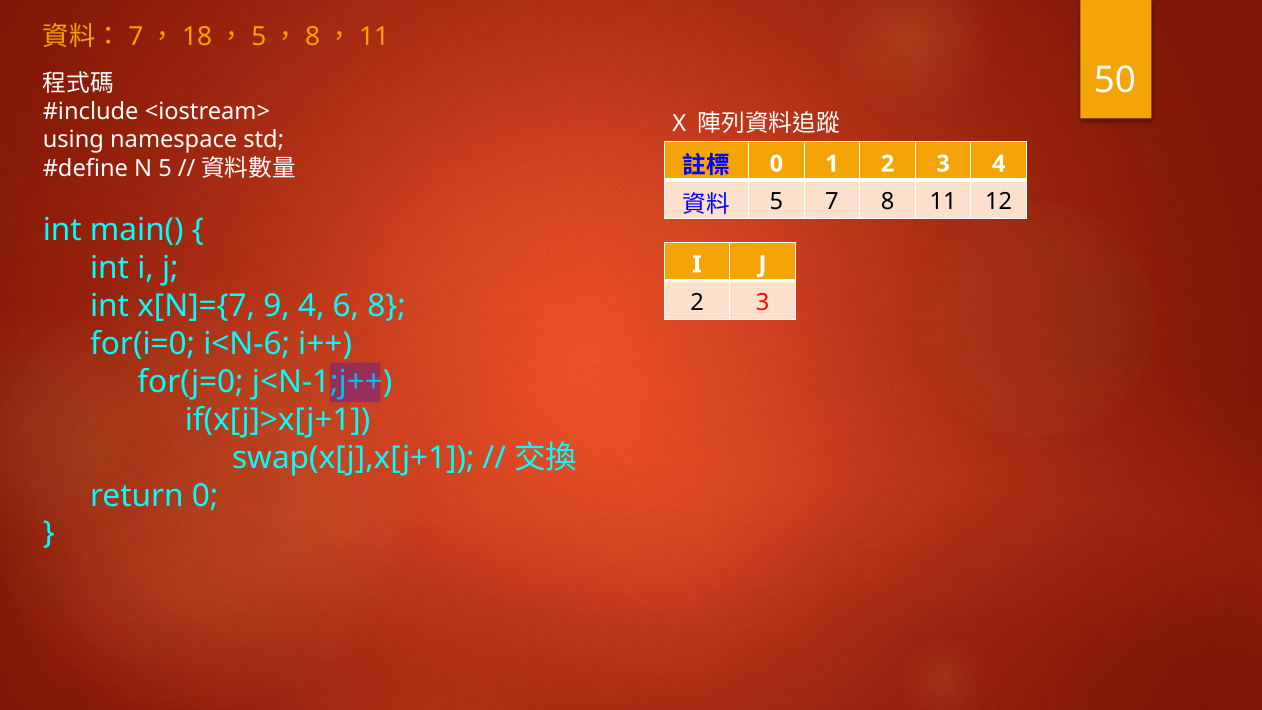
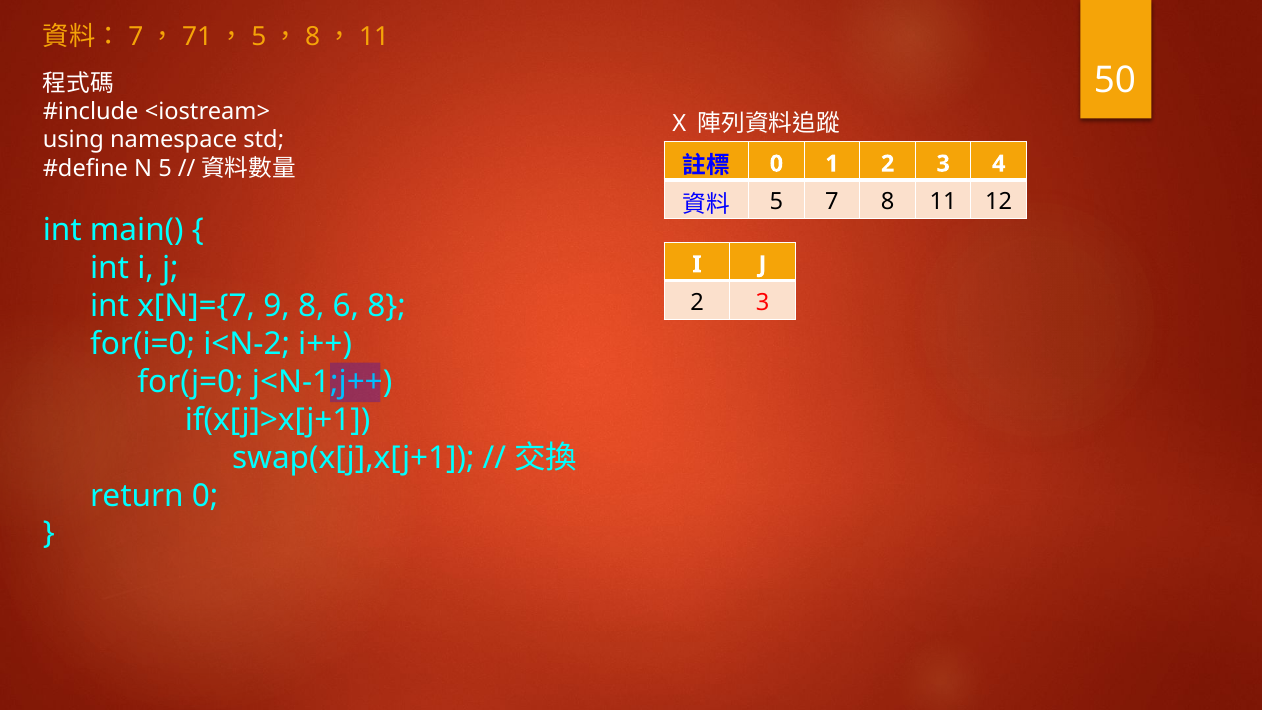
18: 18 -> 71 (197, 37)
9 4: 4 -> 8 (311, 306)
i<N-6: i<N-6 -> i<N-2 (247, 344)
